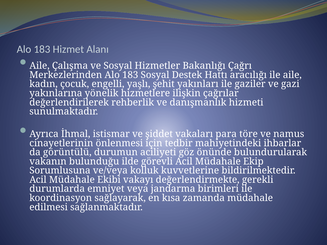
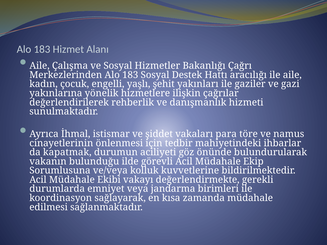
görüntülü: görüntülü -> kapatmak (67, 152)
